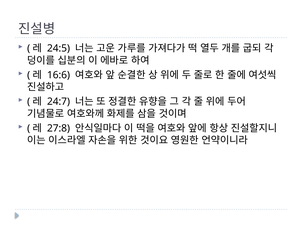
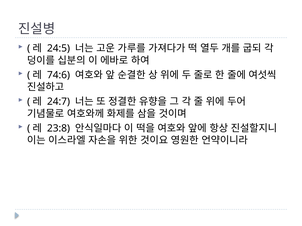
16:6: 16:6 -> 74:6 (59, 75)
27:8: 27:8 -> 23:8 (59, 129)
